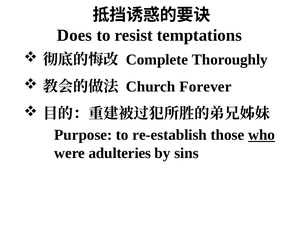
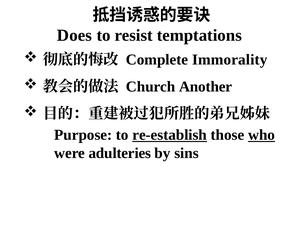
Thoroughly: Thoroughly -> Immorality (230, 60)
Forever: Forever -> Another (206, 87)
re-establish underline: none -> present (170, 135)
